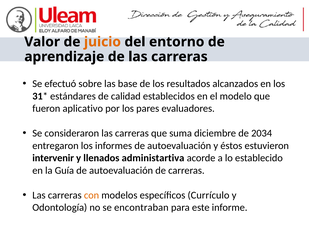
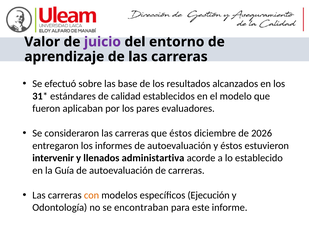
juicio colour: orange -> purple (102, 42)
aplicativo: aplicativo -> aplicaban (83, 108)
que suma: suma -> éstos (181, 133)
2034: 2034 -> 2026 (262, 133)
Currículo: Currículo -> Ejecución (209, 195)
